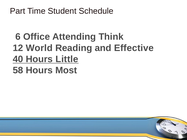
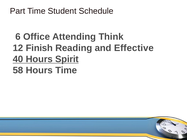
World: World -> Finish (39, 48)
Little: Little -> Spirit (67, 59)
Hours Most: Most -> Time (66, 70)
